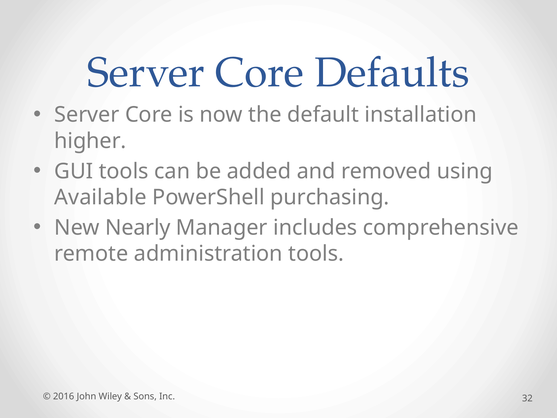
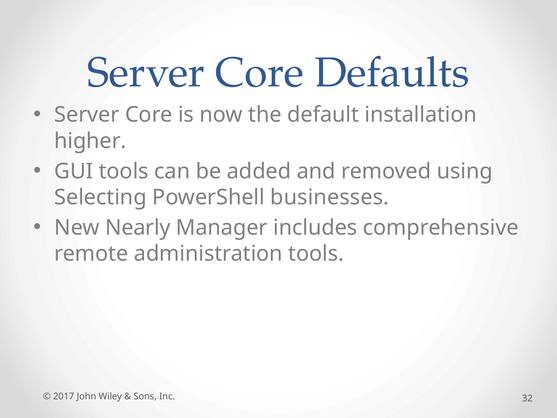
Available: Available -> Selecting (101, 197)
purchasing: purchasing -> businesses (330, 197)
2016: 2016 -> 2017 (64, 396)
